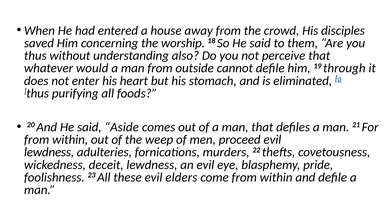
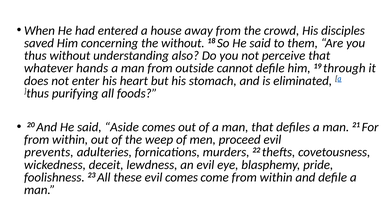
the worship: worship -> without (183, 43)
would: would -> hands (92, 68)
lewdness: lewdness -> prevents (49, 152)
evil elders: elders -> comes (182, 177)
